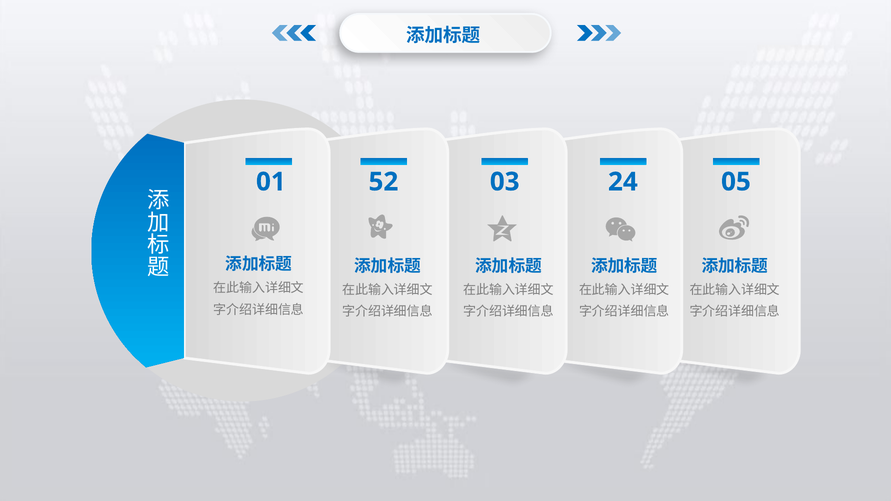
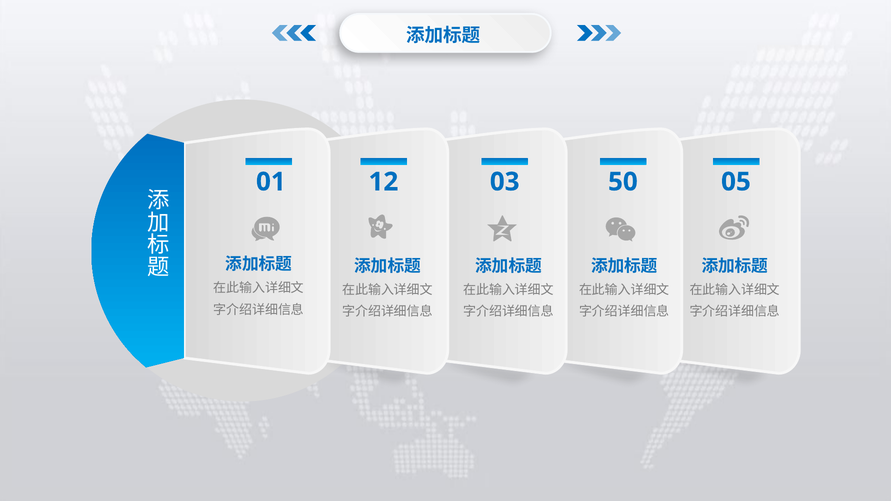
52: 52 -> 12 (383, 182)
24: 24 -> 50 (623, 182)
